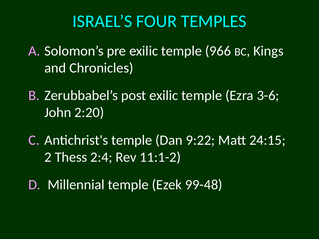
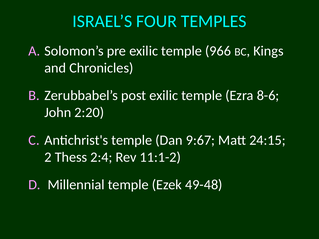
3-6: 3-6 -> 8-6 (268, 96)
9:22: 9:22 -> 9:67 (200, 140)
99-48: 99-48 -> 49-48 (204, 185)
